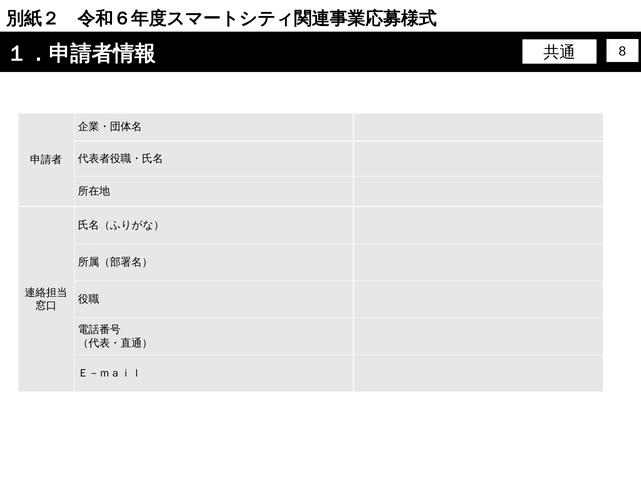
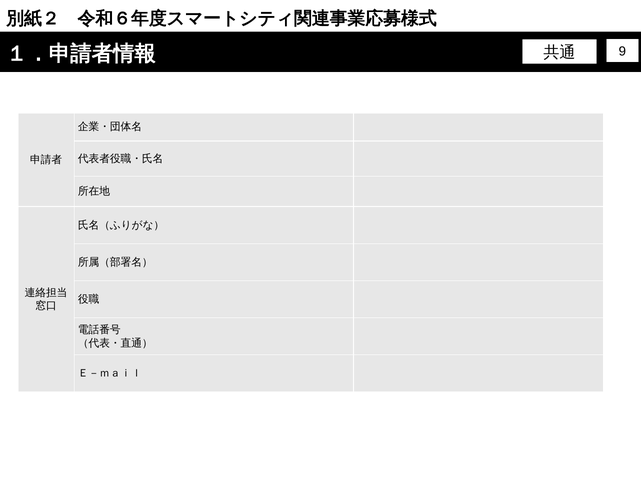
8: 8 -> 9 (622, 51)
